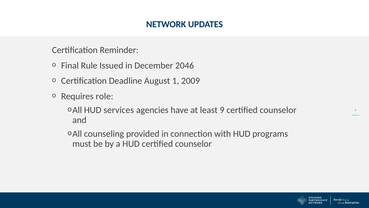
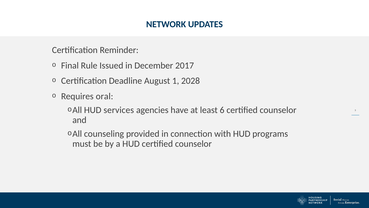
2046: 2046 -> 2017 (185, 65)
2009: 2009 -> 2028 (191, 81)
role: role -> oral (105, 96)
9: 9 -> 6 (222, 110)
